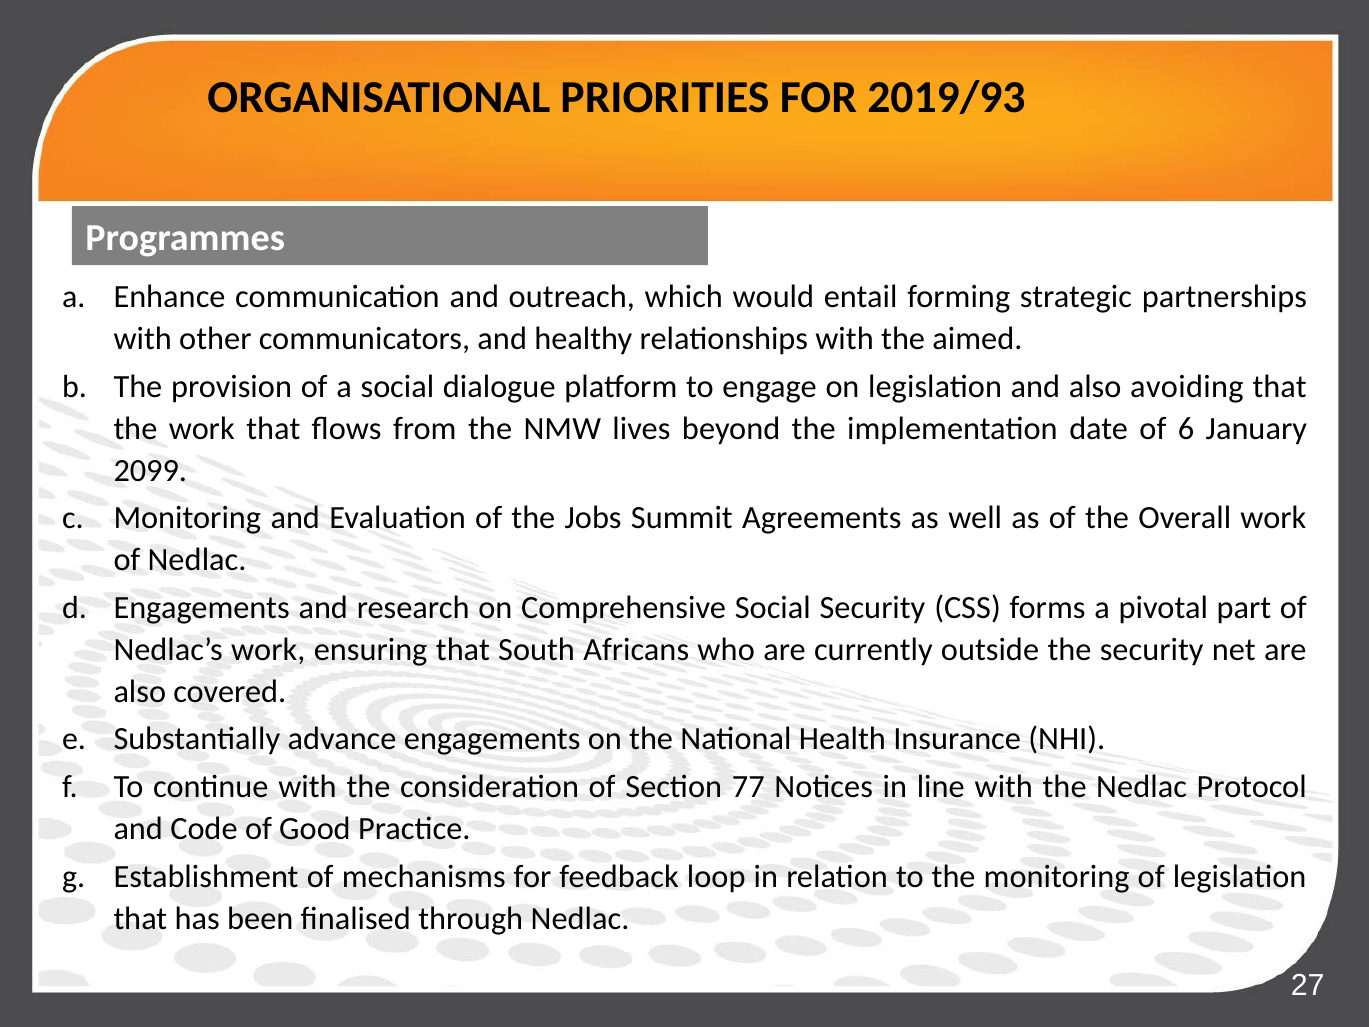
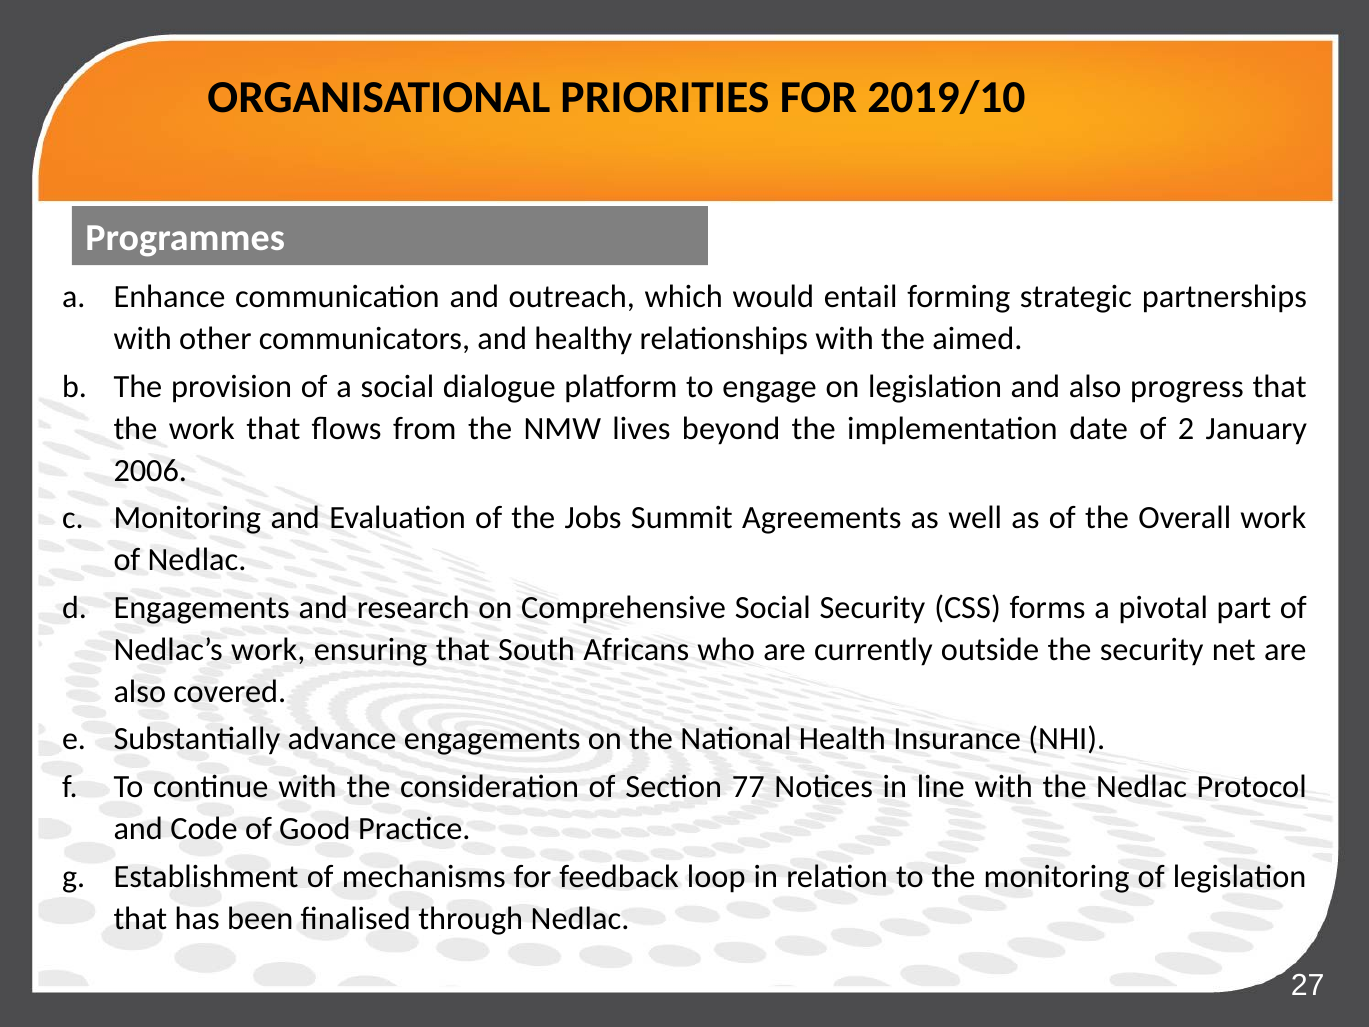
2019/93: 2019/93 -> 2019/10 (946, 97)
avoiding: avoiding -> progress (1187, 387)
6: 6 -> 2 (1186, 428)
2099: 2099 -> 2006 (150, 470)
